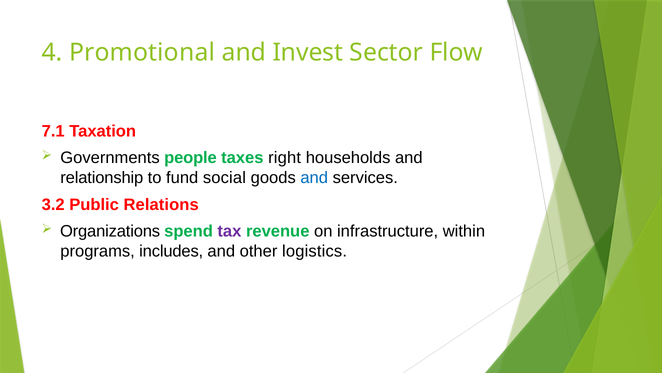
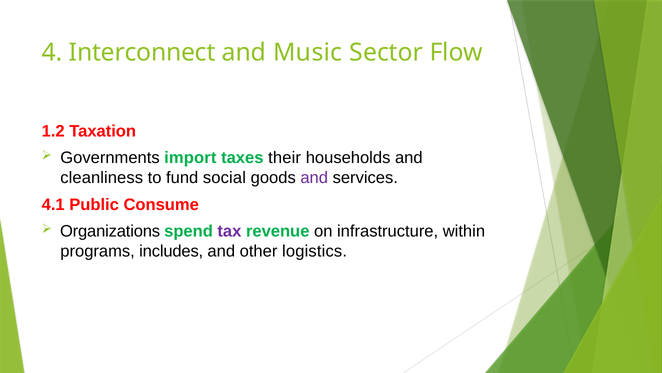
Promotional: Promotional -> Interconnect (142, 52)
Invest: Invest -> Music (308, 52)
7.1: 7.1 -> 1.2 (53, 131)
people: people -> import (190, 158)
right: right -> their (285, 158)
relationship: relationship -> cleanliness (102, 178)
and colour: blue -> purple (314, 178)
3.2: 3.2 -> 4.1 (53, 204)
Relations: Relations -> Consume (161, 204)
